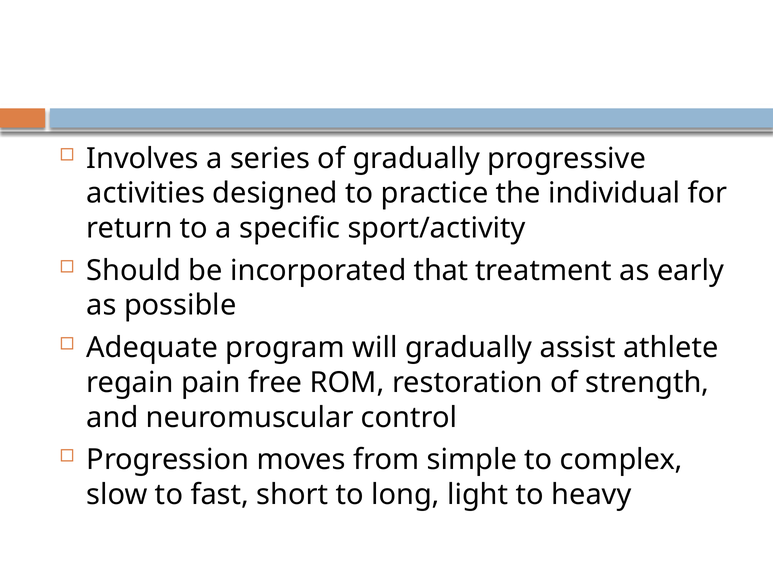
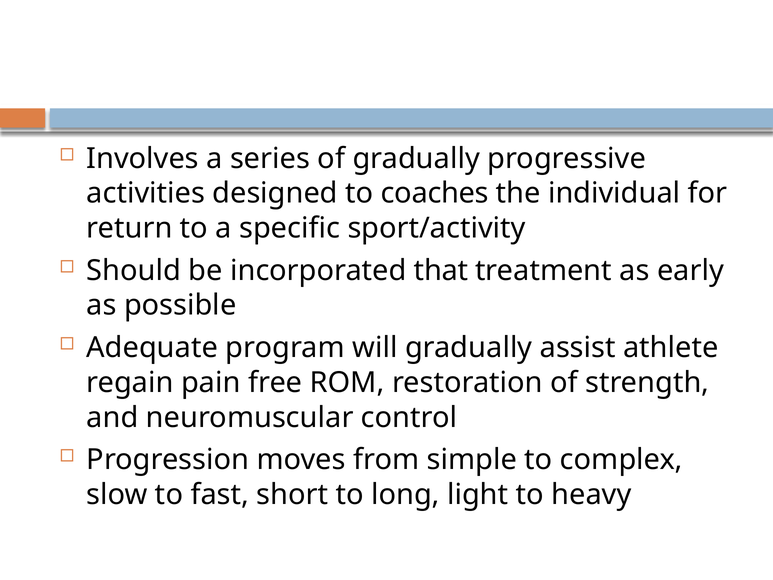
practice: practice -> coaches (435, 193)
